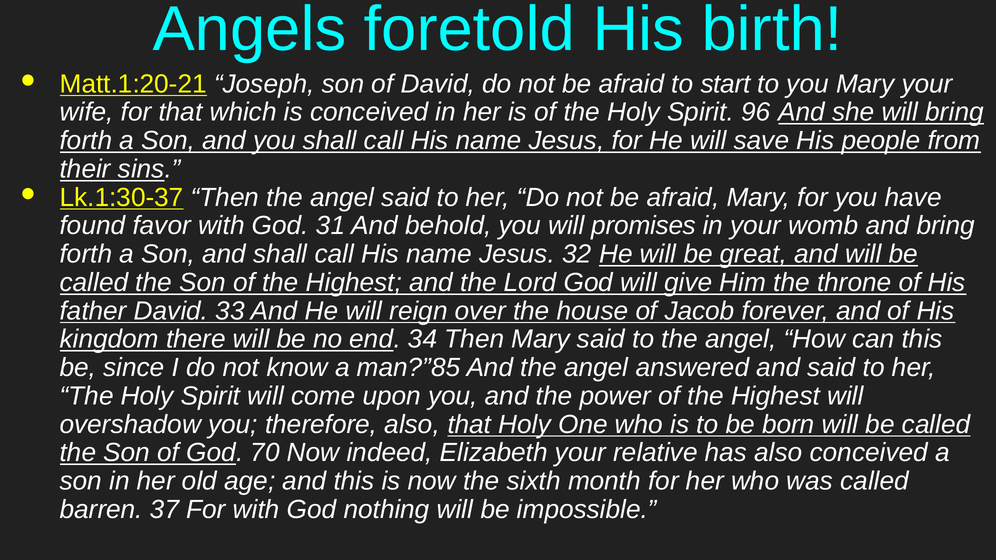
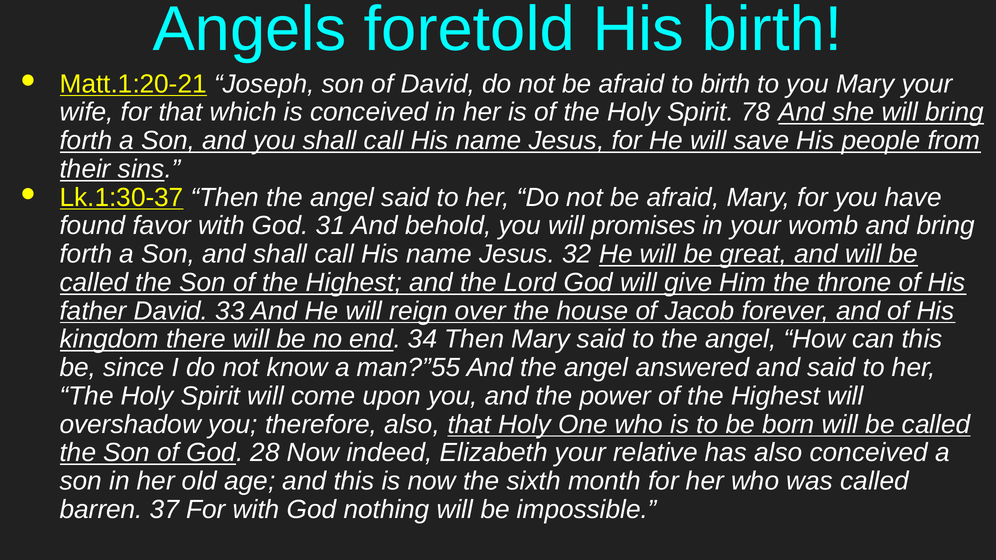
to start: start -> birth (726, 84)
96: 96 -> 78 (756, 112)
man?”85: man?”85 -> man?”55 (409, 368)
70: 70 -> 28 (265, 453)
